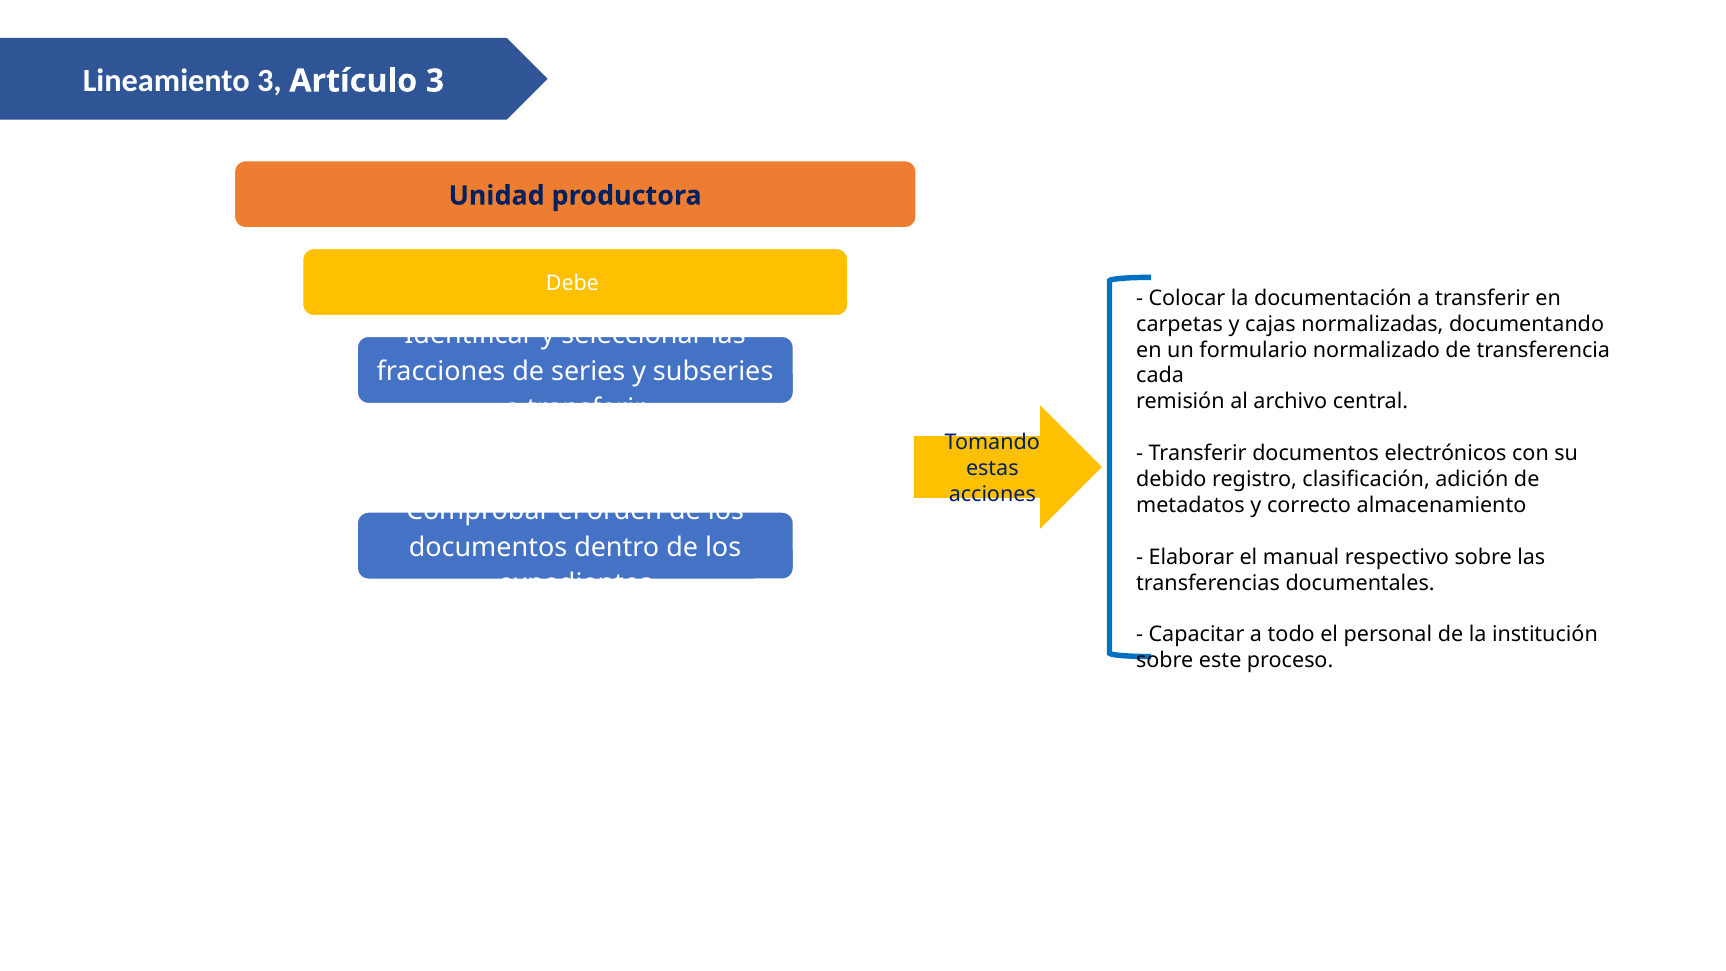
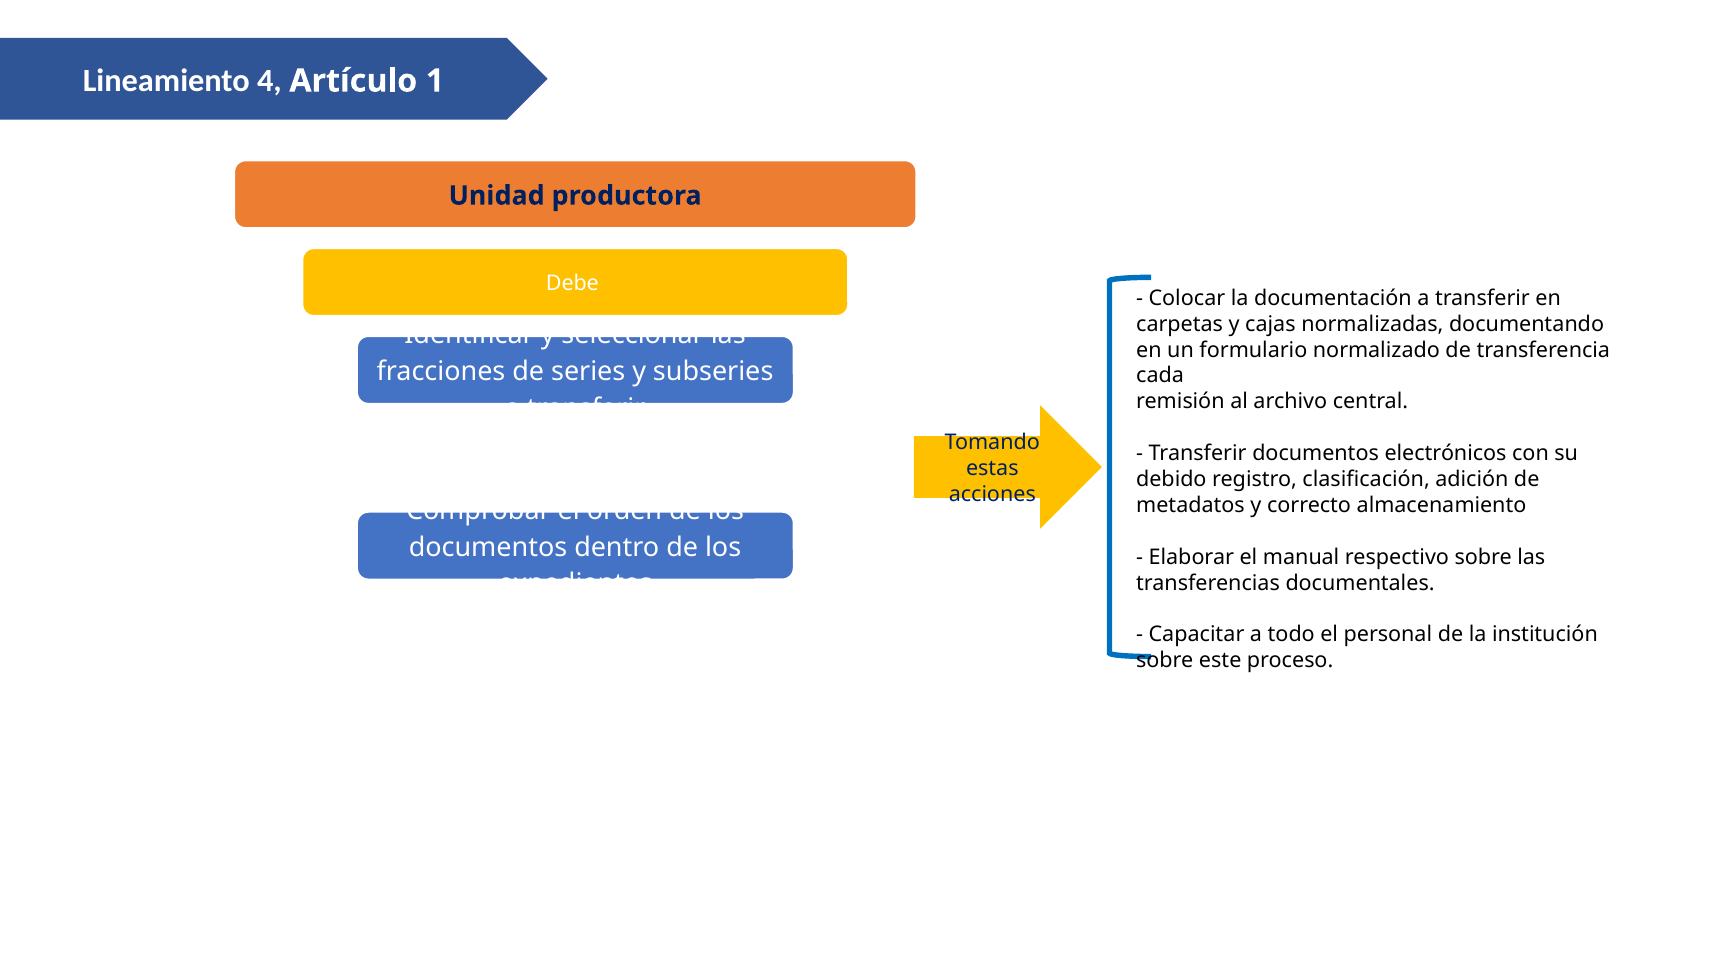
Lineamiento 3: 3 -> 4 (269, 81)
Artículo 3: 3 -> 1 (435, 81)
